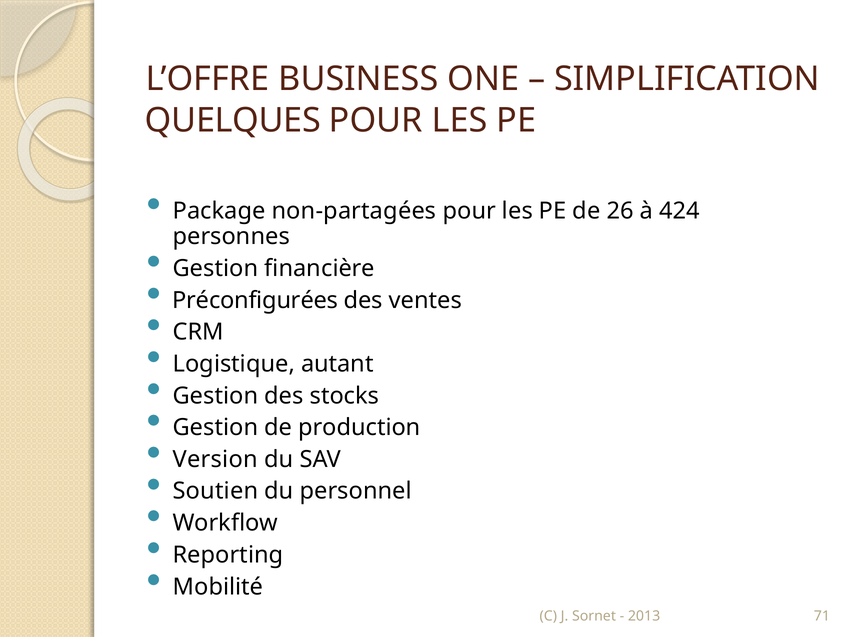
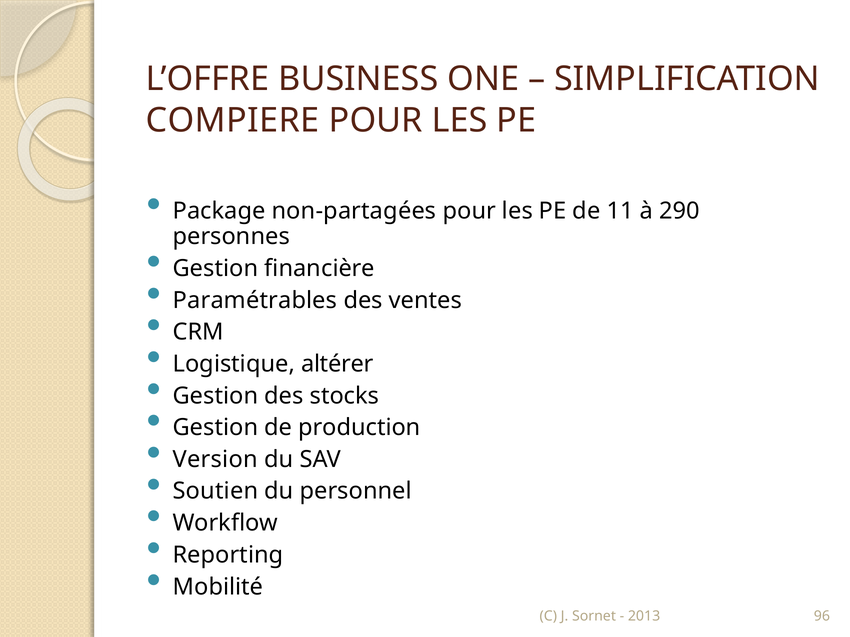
QUELQUES: QUELQUES -> COMPIERE (233, 120)
26: 26 -> 11 (620, 211)
424: 424 -> 290 (679, 211)
Préconfigurées: Préconfigurées -> Paramétrables (255, 300)
autant: autant -> altérer (337, 364)
71: 71 -> 96 (822, 616)
